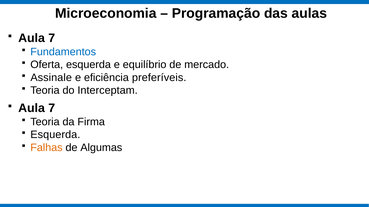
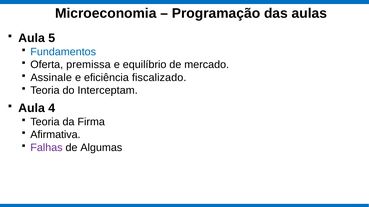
7: 7 -> 5 (52, 38)
Oferta esquerda: esquerda -> premissa (88, 65)
preferíveis: preferíveis -> fiscalizado (159, 78)
7: 7 -> 4 (52, 108)
Esquerda: Esquerda -> Afirmativa (55, 135)
Falhas colour: orange -> purple (46, 148)
